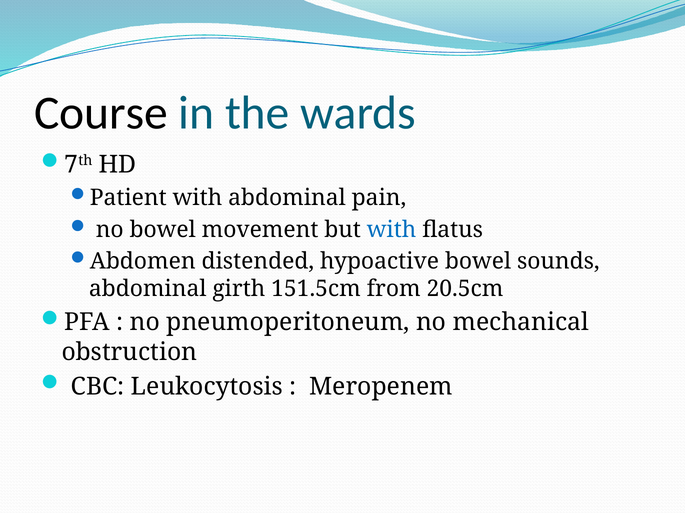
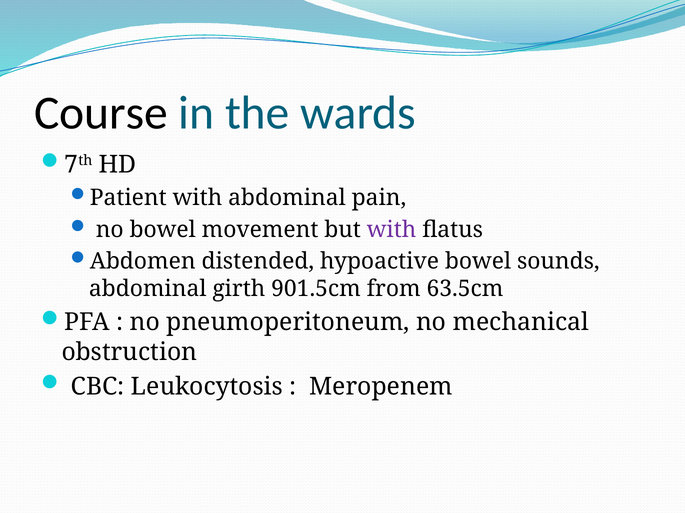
with colour: blue -> purple (392, 230)
151.5cm: 151.5cm -> 901.5cm (316, 289)
20.5cm: 20.5cm -> 63.5cm (465, 289)
